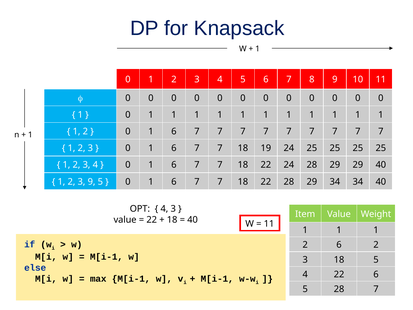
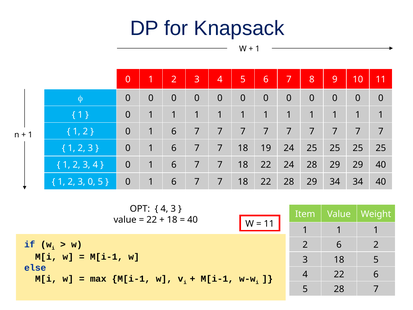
2 3 9: 9 -> 0 (92, 182)
